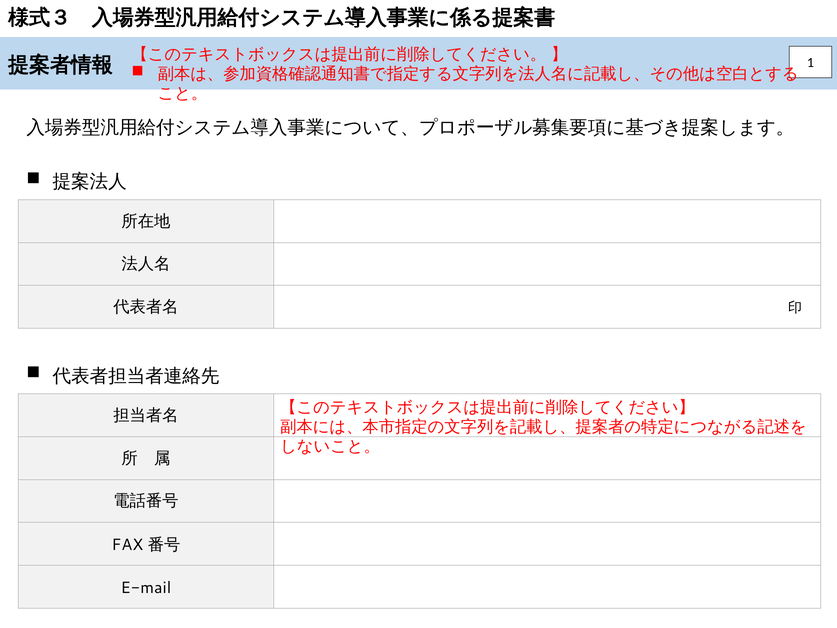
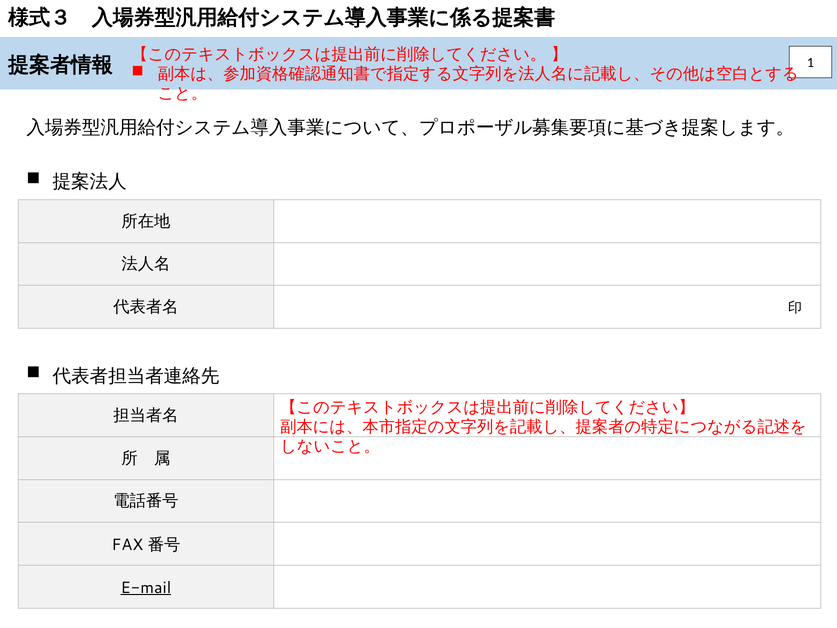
E-mail underline: none -> present (146, 587)
